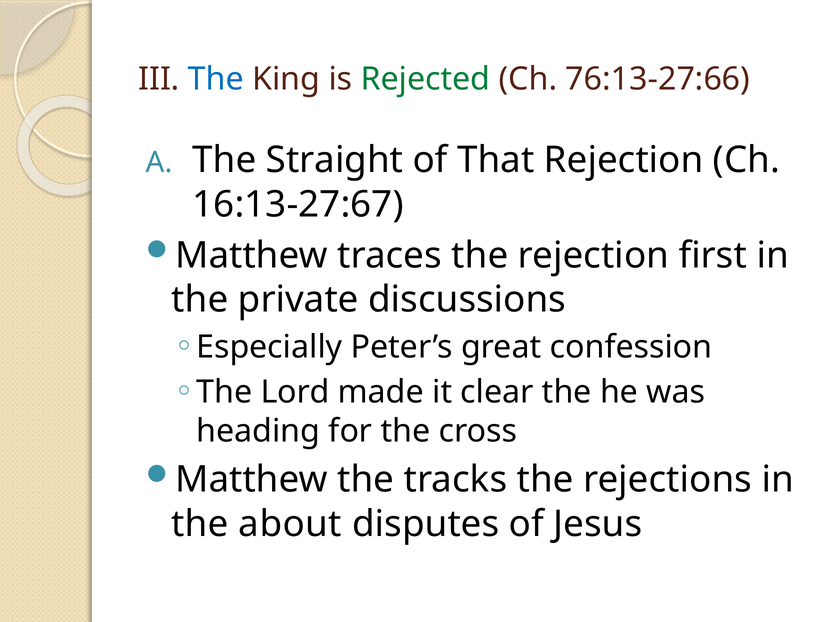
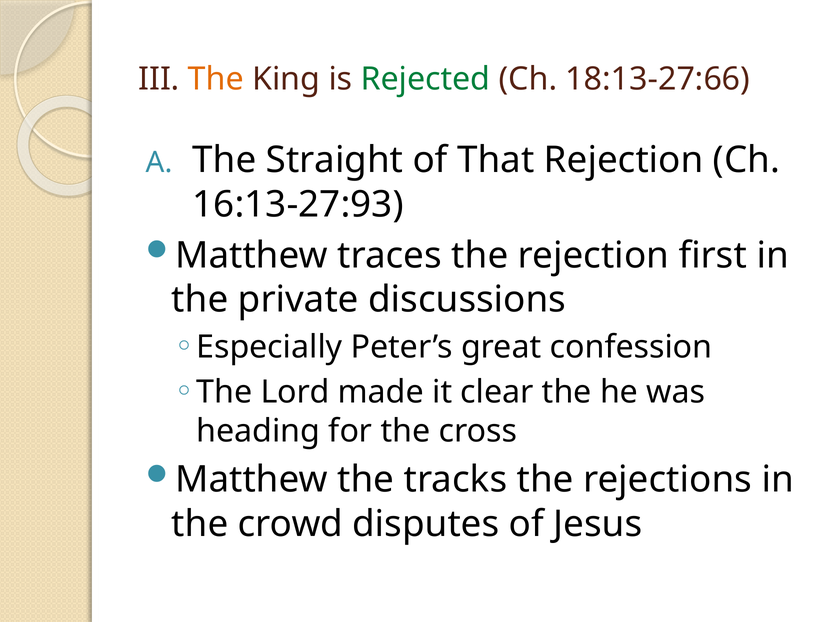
The colour: blue -> orange (216, 79)
76:13-27:66: 76:13-27:66 -> 18:13-27:66 (658, 79)
16:13-27:67: 16:13-27:67 -> 16:13-27:93 (298, 204)
about: about -> crowd (290, 524)
